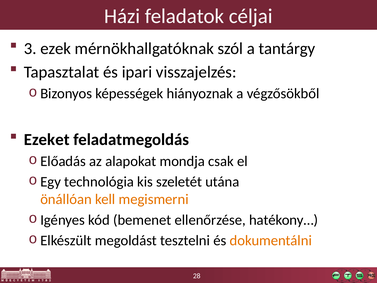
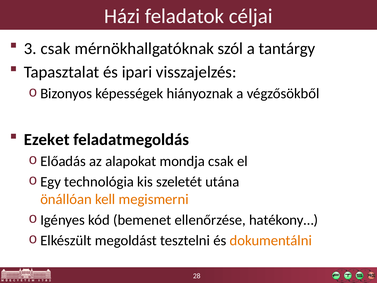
3 ezek: ezek -> csak (56, 48)
